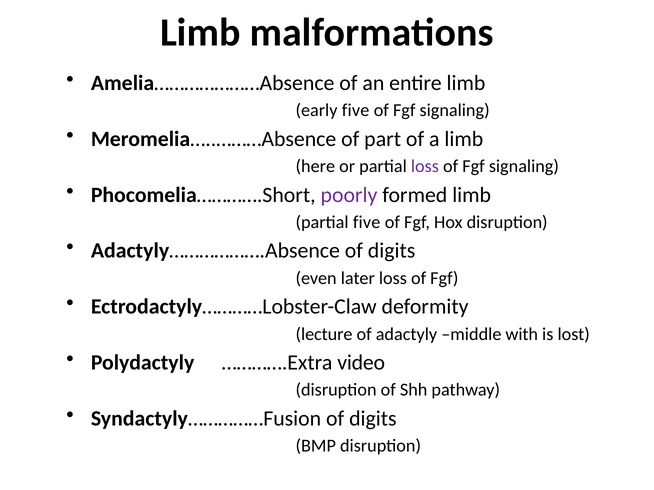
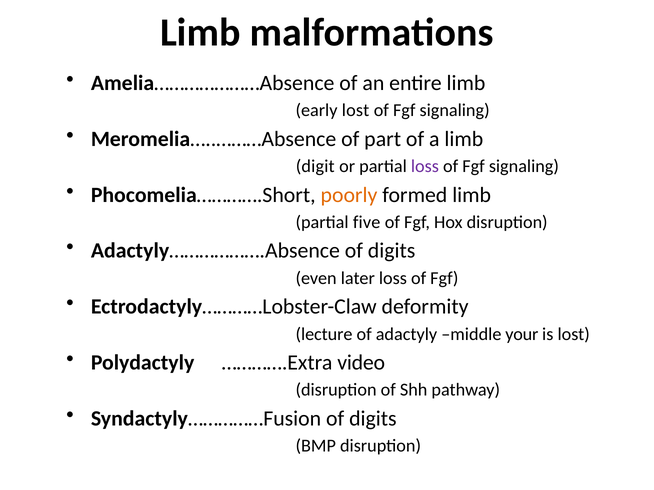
early five: five -> lost (356, 111)
here: here -> digit (315, 167)
poorly colour: purple -> orange (349, 195)
with: with -> your (522, 334)
